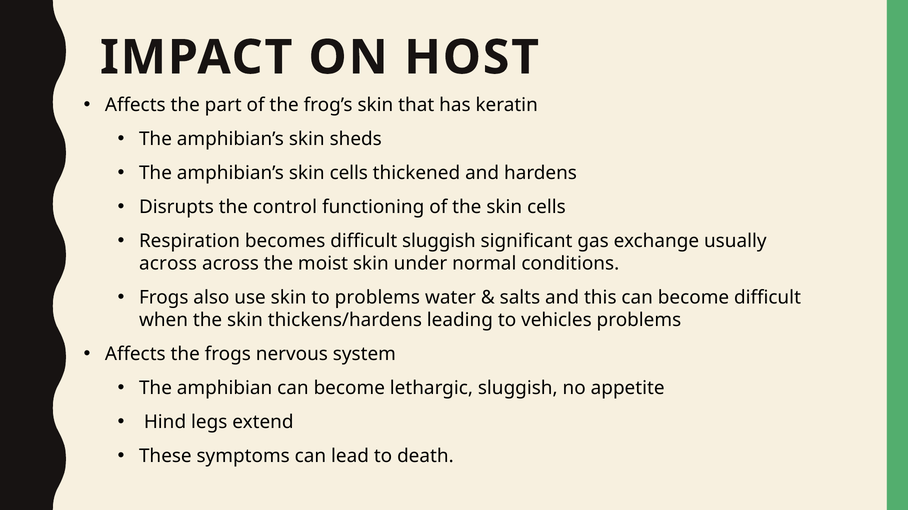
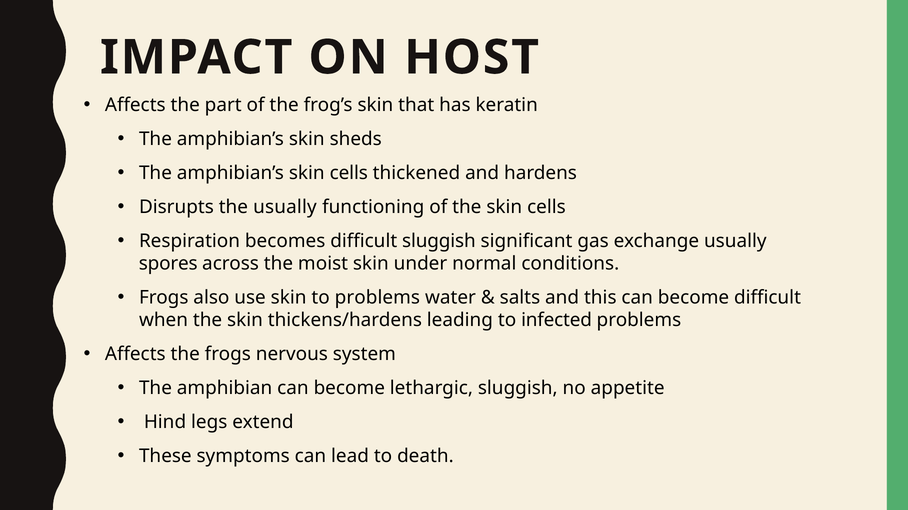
the control: control -> usually (285, 207)
across: across -> spores (168, 264)
vehicles: vehicles -> infected (557, 321)
